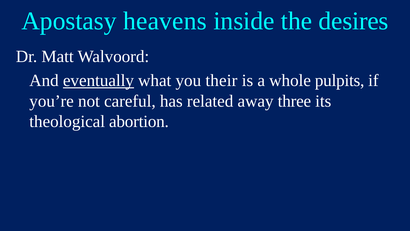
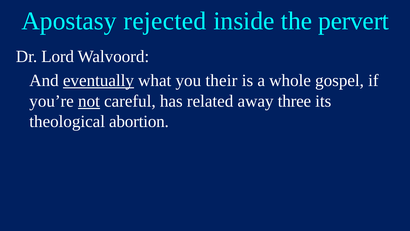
heavens: heavens -> rejected (165, 21)
desires: desires -> pervert (354, 21)
Matt: Matt -> Lord (58, 57)
pulpits: pulpits -> gospel (340, 80)
not underline: none -> present (89, 101)
